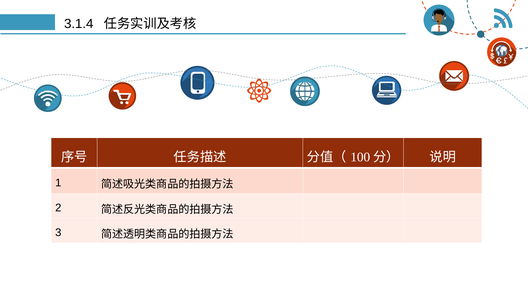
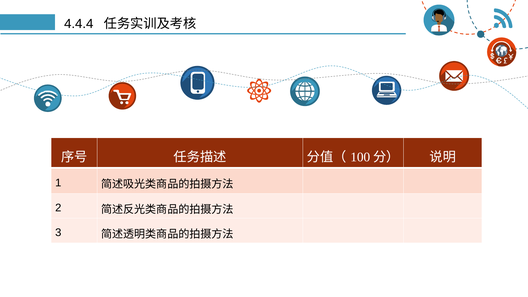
3.1.4: 3.1.4 -> 4.4.4 (79, 24)
